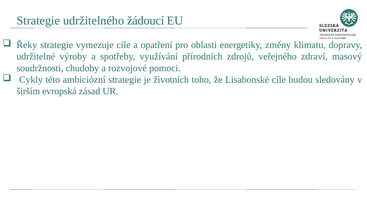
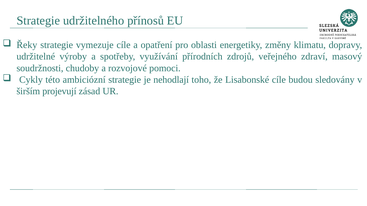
žádoucí: žádoucí -> přínosů (146, 21)
životních: životních -> nehodlají (171, 80)
evropská: evropská -> projevují (59, 91)
